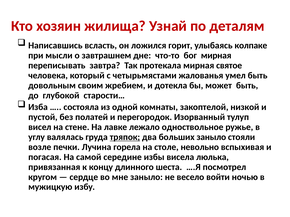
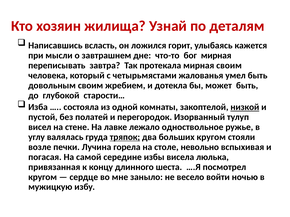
колпаке: колпаке -> кажется (251, 46)
мирная святое: святое -> своим (229, 66)
низкой underline: none -> present (245, 107)
больших заныло: заныло -> кругом (211, 137)
